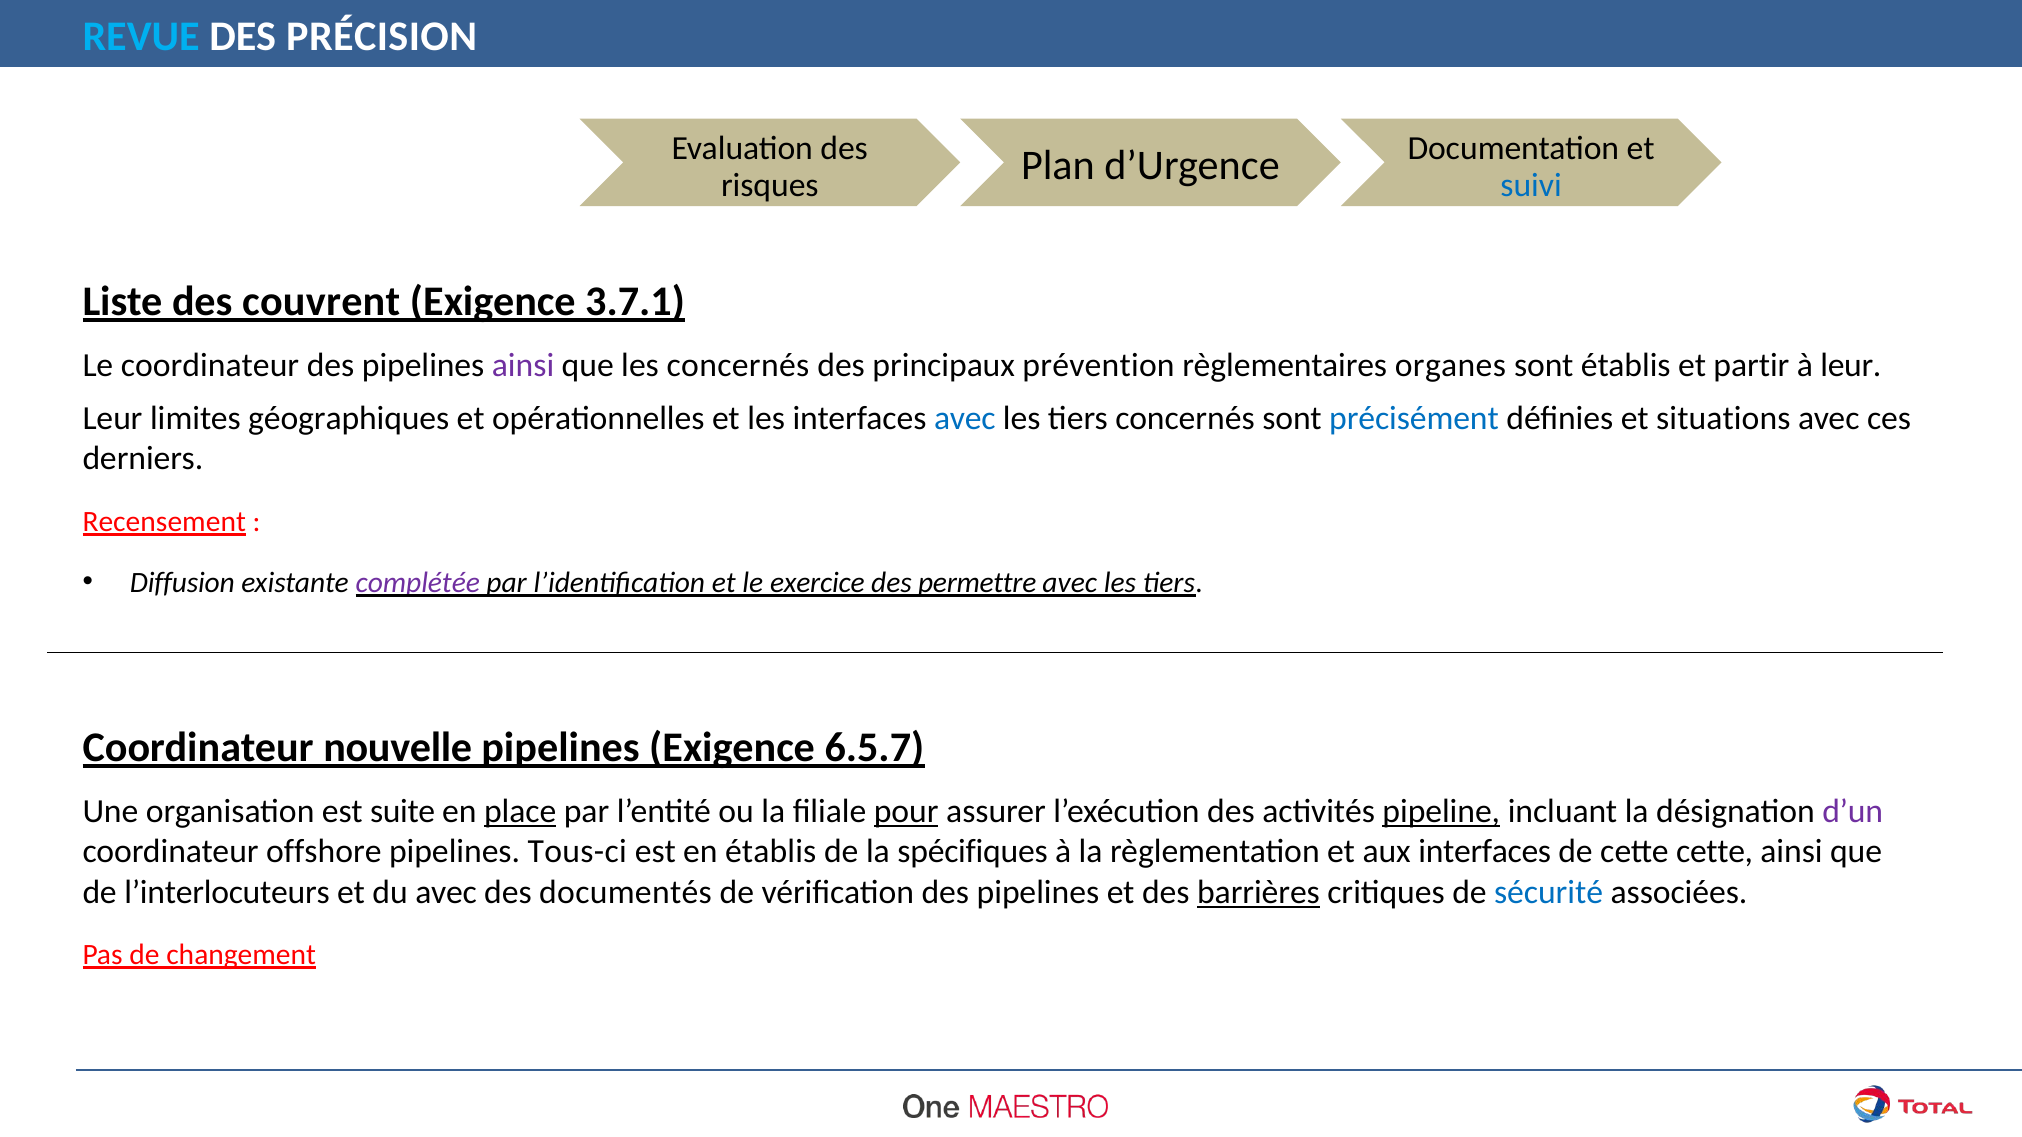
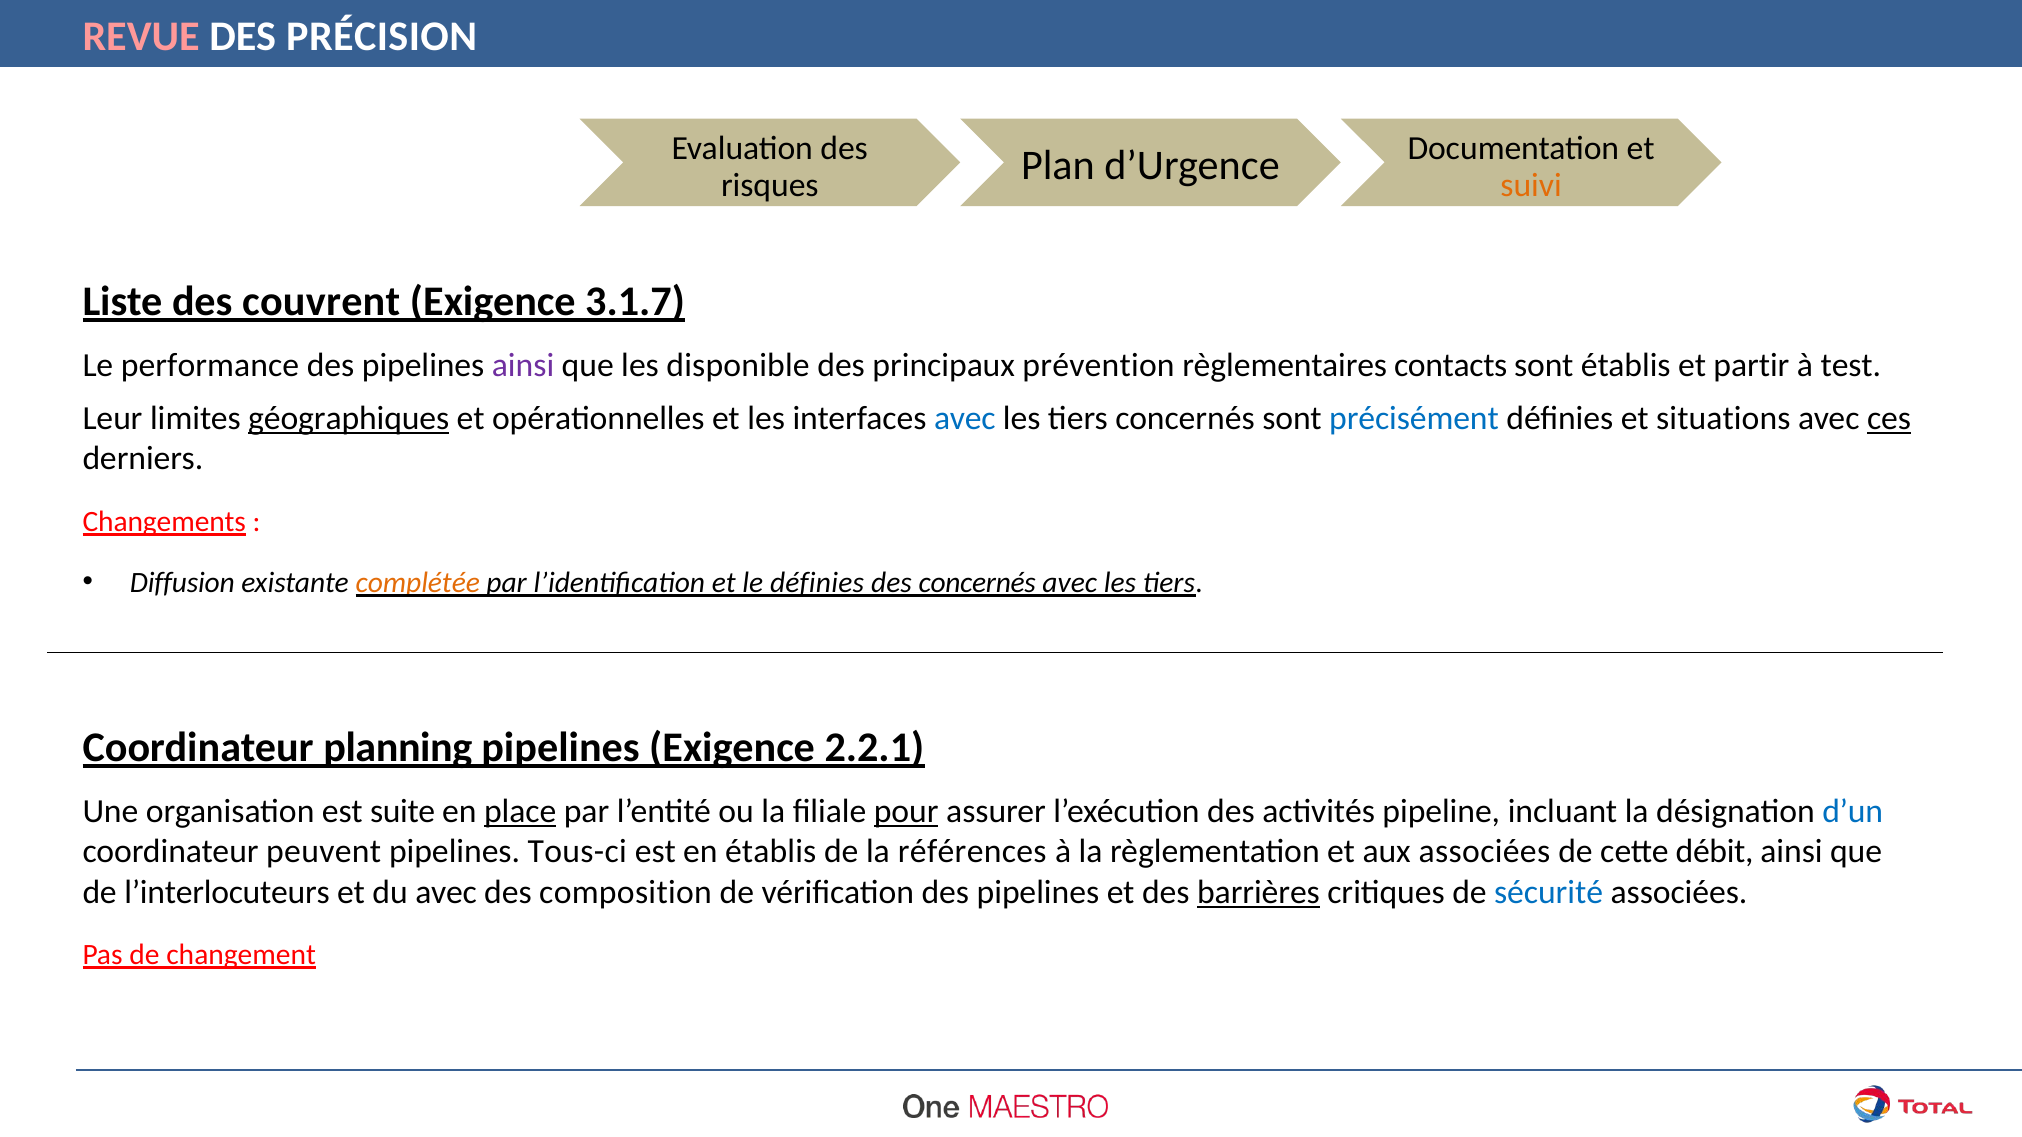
REVUE colour: light blue -> pink (141, 36)
suivi colour: blue -> orange (1531, 185)
3.7.1: 3.7.1 -> 3.1.7 (635, 302)
Le coordinateur: coordinateur -> performance (210, 366)
les concernés: concernés -> disponible (738, 366)
organes: organes -> contacts (1451, 366)
à leur: leur -> test (1851, 366)
géographiques underline: none -> present (349, 419)
ces underline: none -> present (1889, 419)
Recensement: Recensement -> Changements (164, 522)
complétée colour: purple -> orange (418, 583)
le exercice: exercice -> définies (817, 583)
des permettre: permettre -> concernés (977, 583)
nouvelle: nouvelle -> planning (398, 748)
6.5.7: 6.5.7 -> 2.2.1 (874, 748)
pipeline underline: present -> none (1441, 811)
d’un colour: purple -> blue (1853, 811)
offshore: offshore -> peuvent (324, 852)
spécifiques: spécifiques -> références (972, 852)
aux interfaces: interfaces -> associées (1484, 852)
cette cette: cette -> débit (1715, 852)
documentés: documentés -> composition (626, 892)
